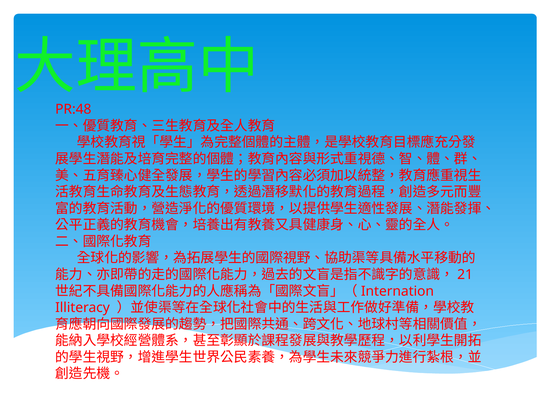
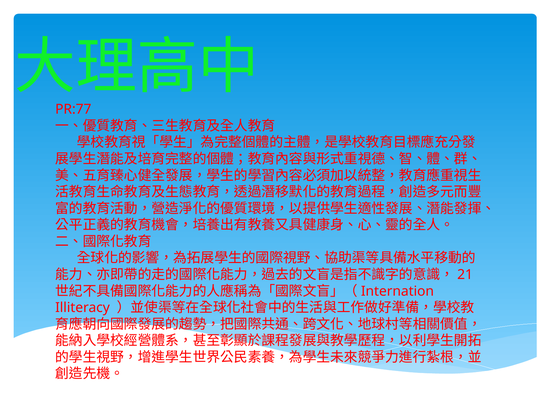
PR:48: PR:48 -> PR:77 (73, 109)
